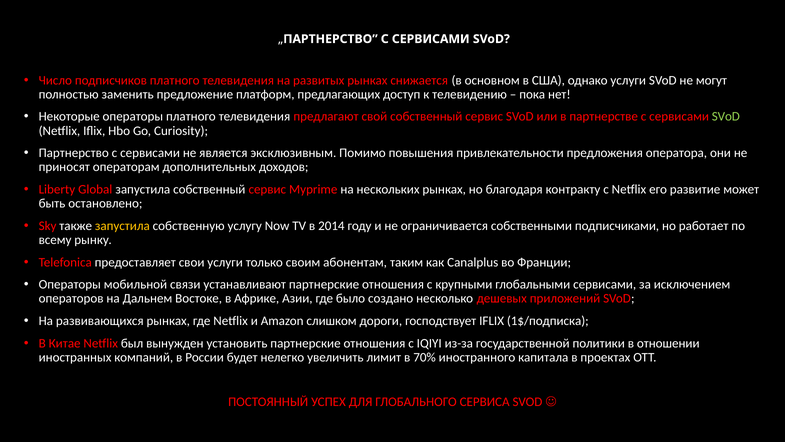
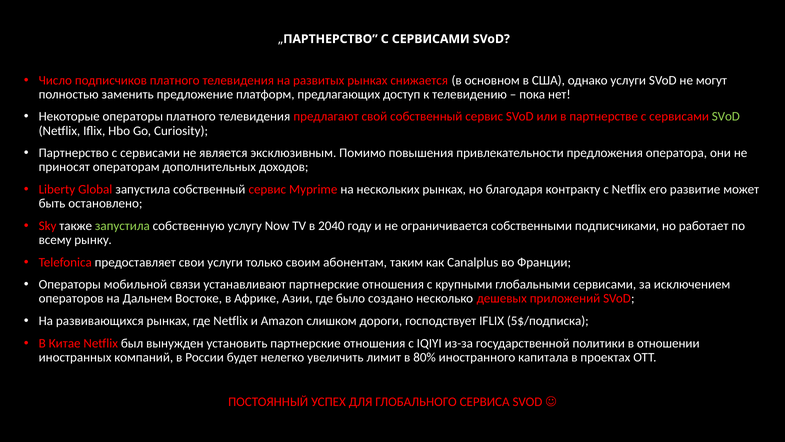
запустила colour: yellow -> light green (122, 226)
2014: 2014 -> 2040 (331, 226)
1$/подписка: 1$/подписка -> 5$/подписка (548, 321)
70%: 70% -> 80% (425, 357)
